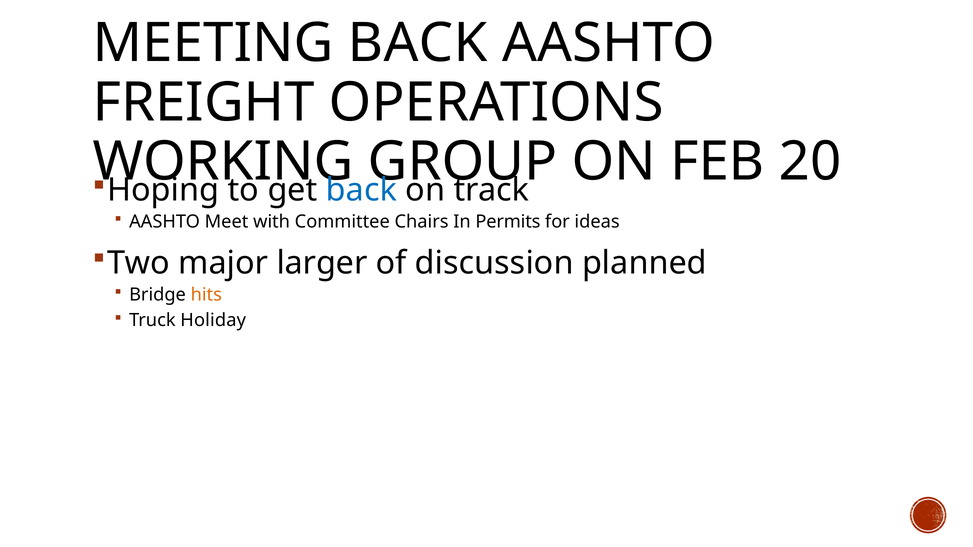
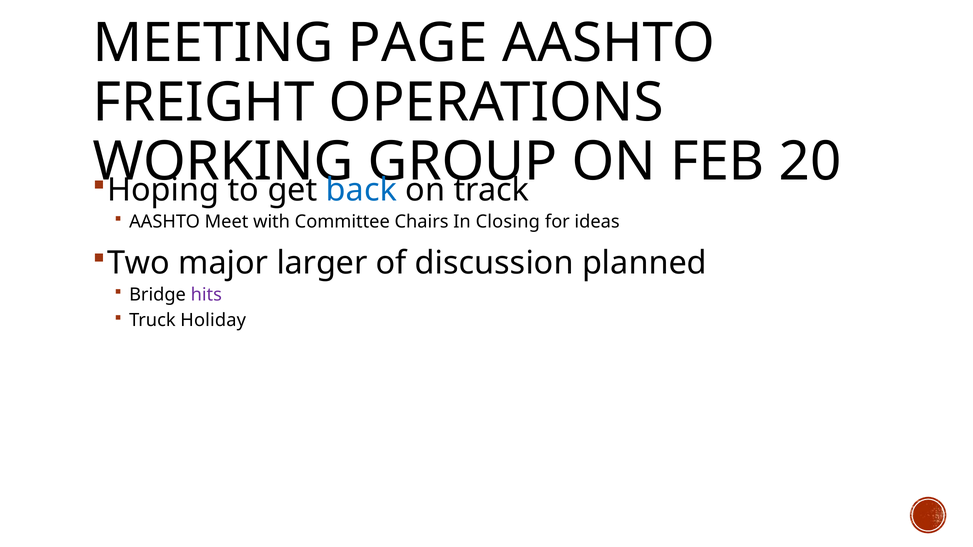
MEETING BACK: BACK -> PAGE (418, 43)
Permits: Permits -> Closing (508, 222)
hits colour: orange -> purple (206, 295)
